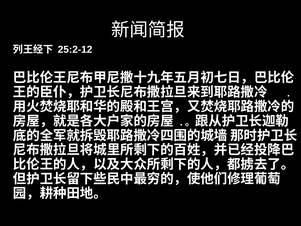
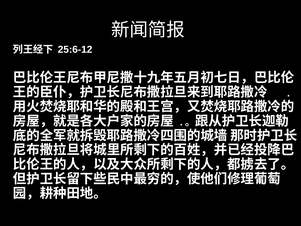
25:2-12: 25:2-12 -> 25:6-12 (75, 49)
